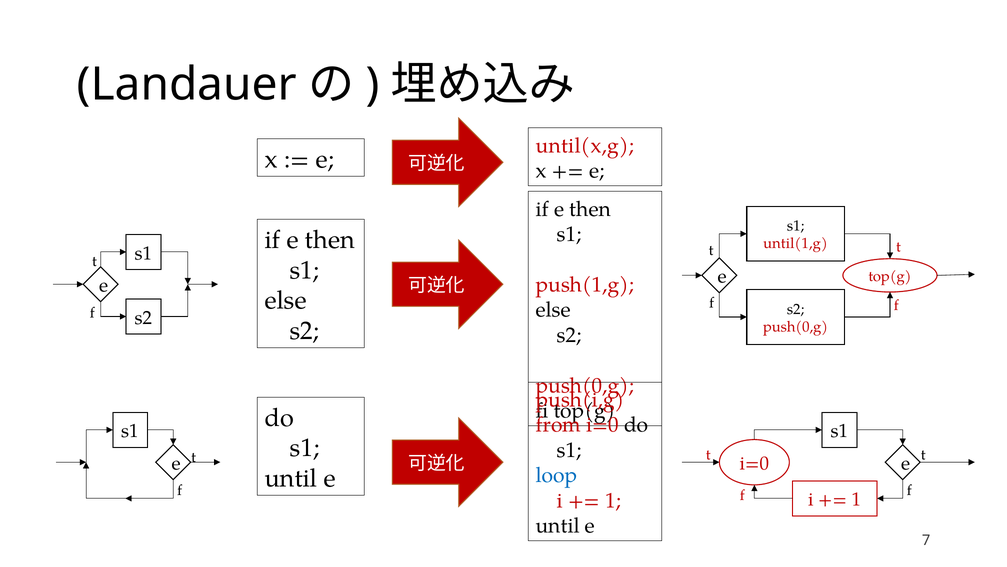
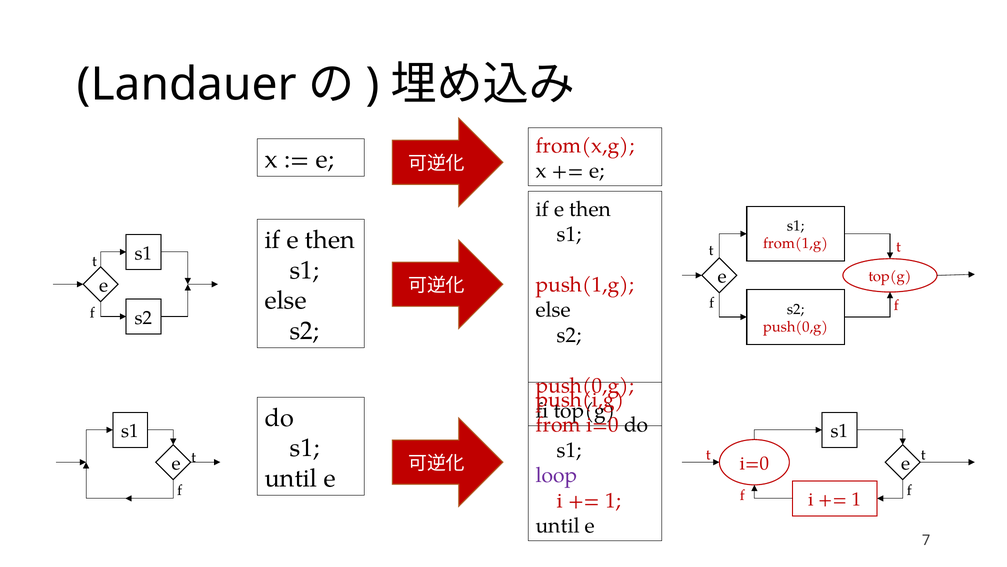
until(x,g: until(x,g -> from(x,g (585, 146)
until(1,g: until(1,g -> from(1,g (795, 243)
loop colour: blue -> purple (557, 475)
